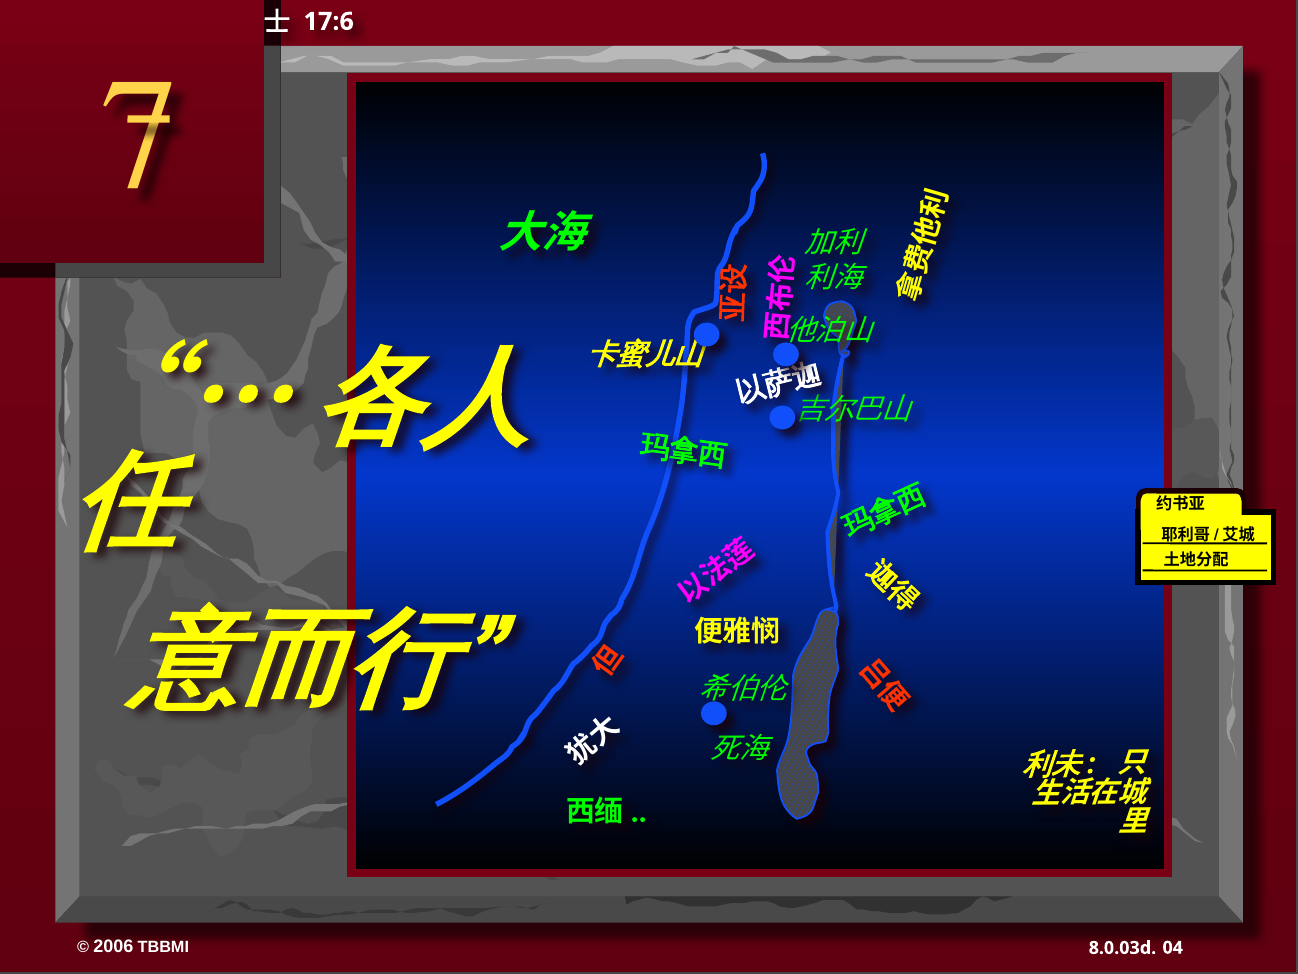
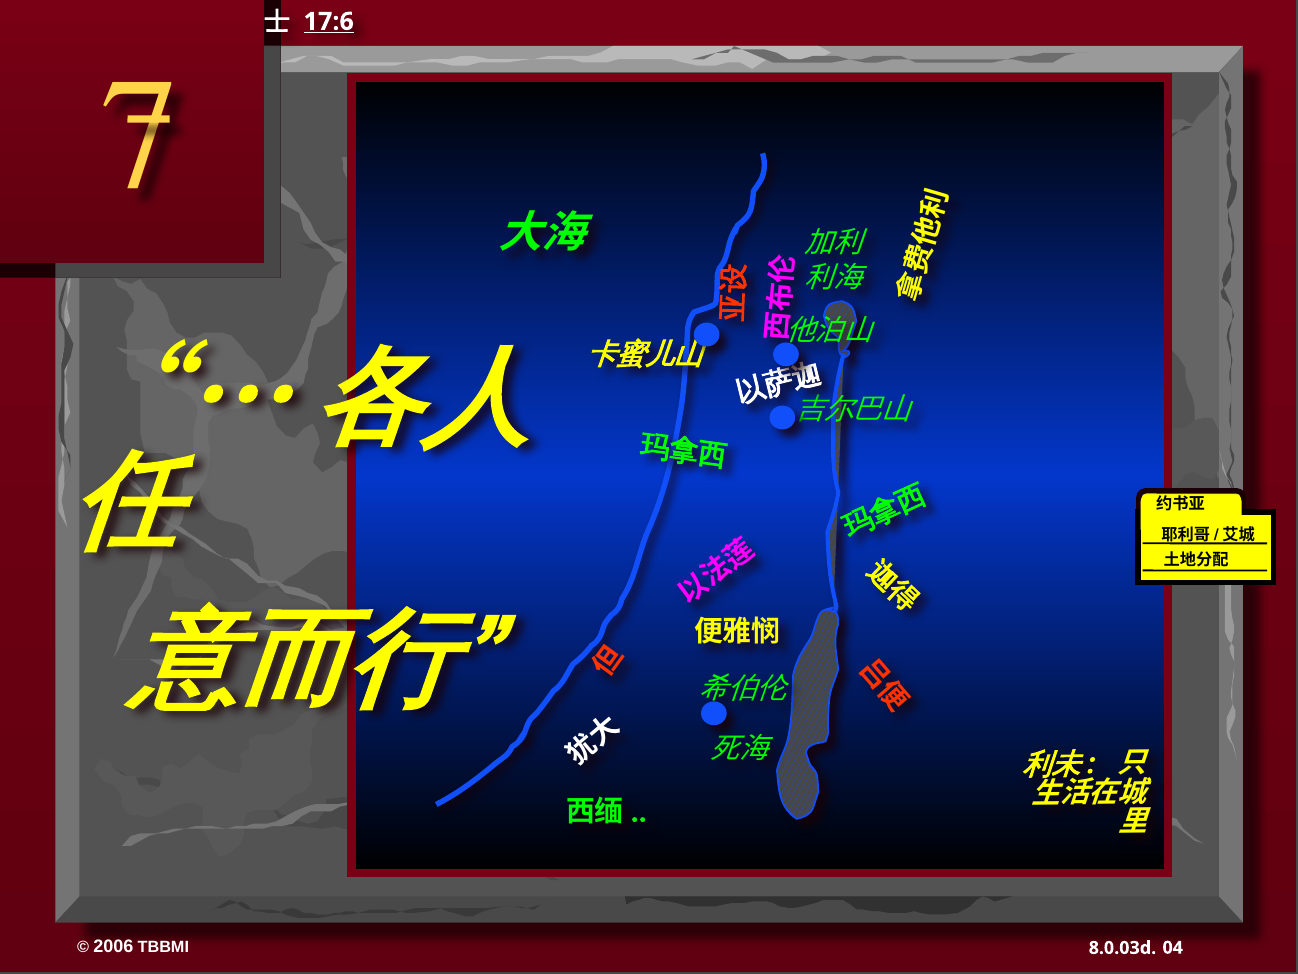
17:6 underline: none -> present (329, 22)
